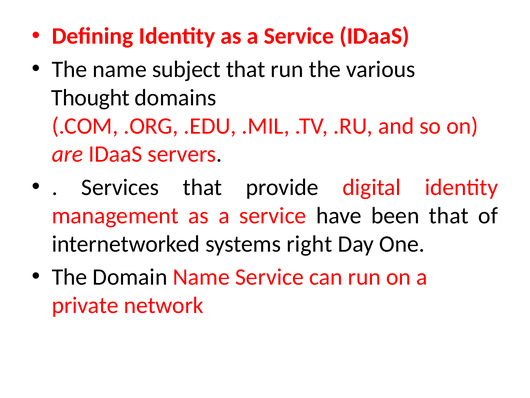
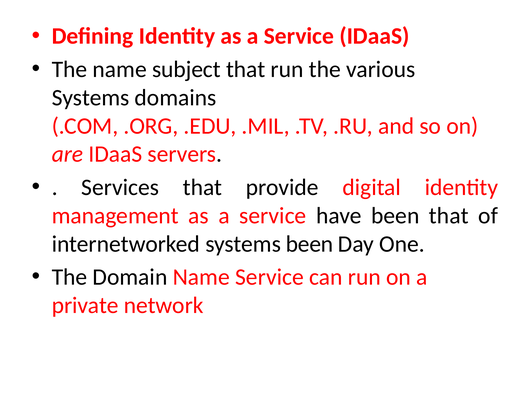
Thought: Thought -> Systems (90, 97)
systems right: right -> been (310, 244)
